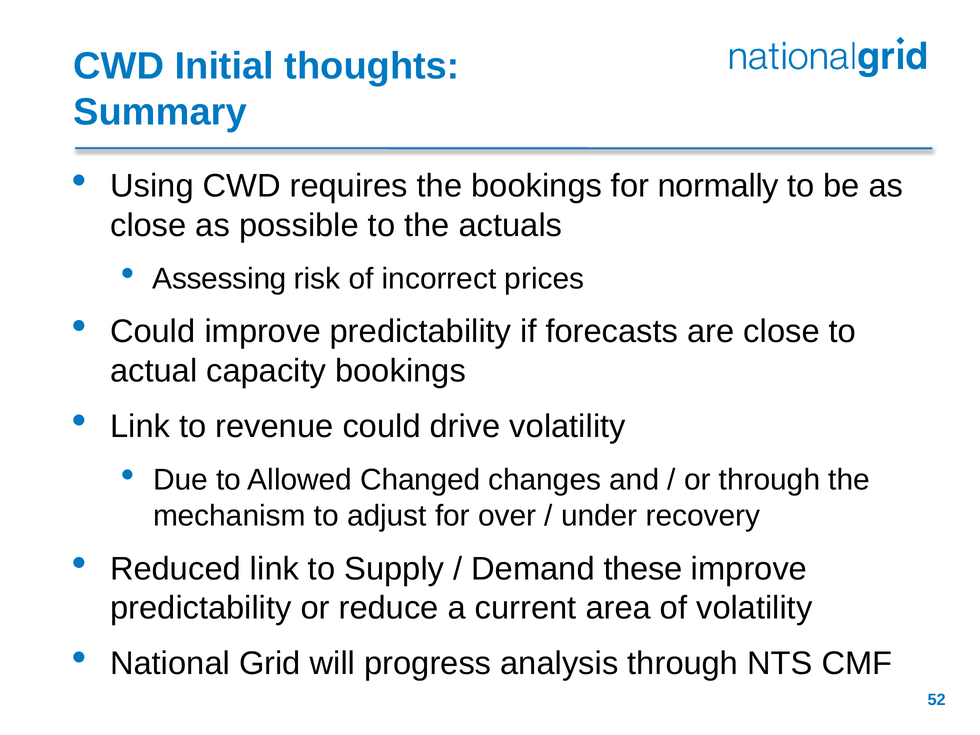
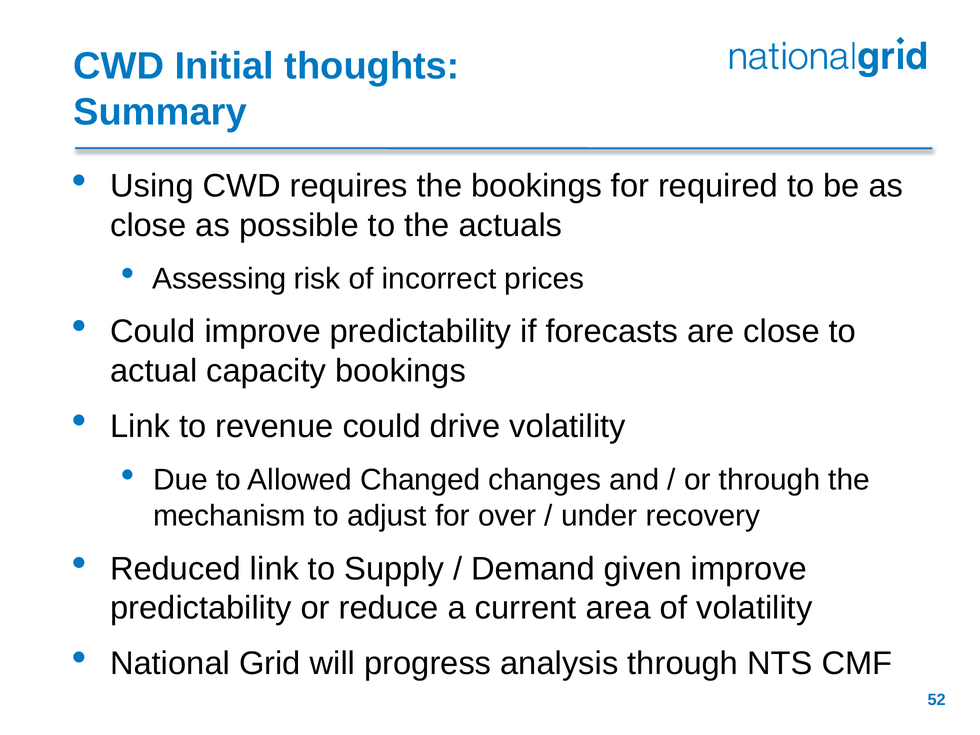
normally: normally -> required (718, 186)
these: these -> given (643, 569)
